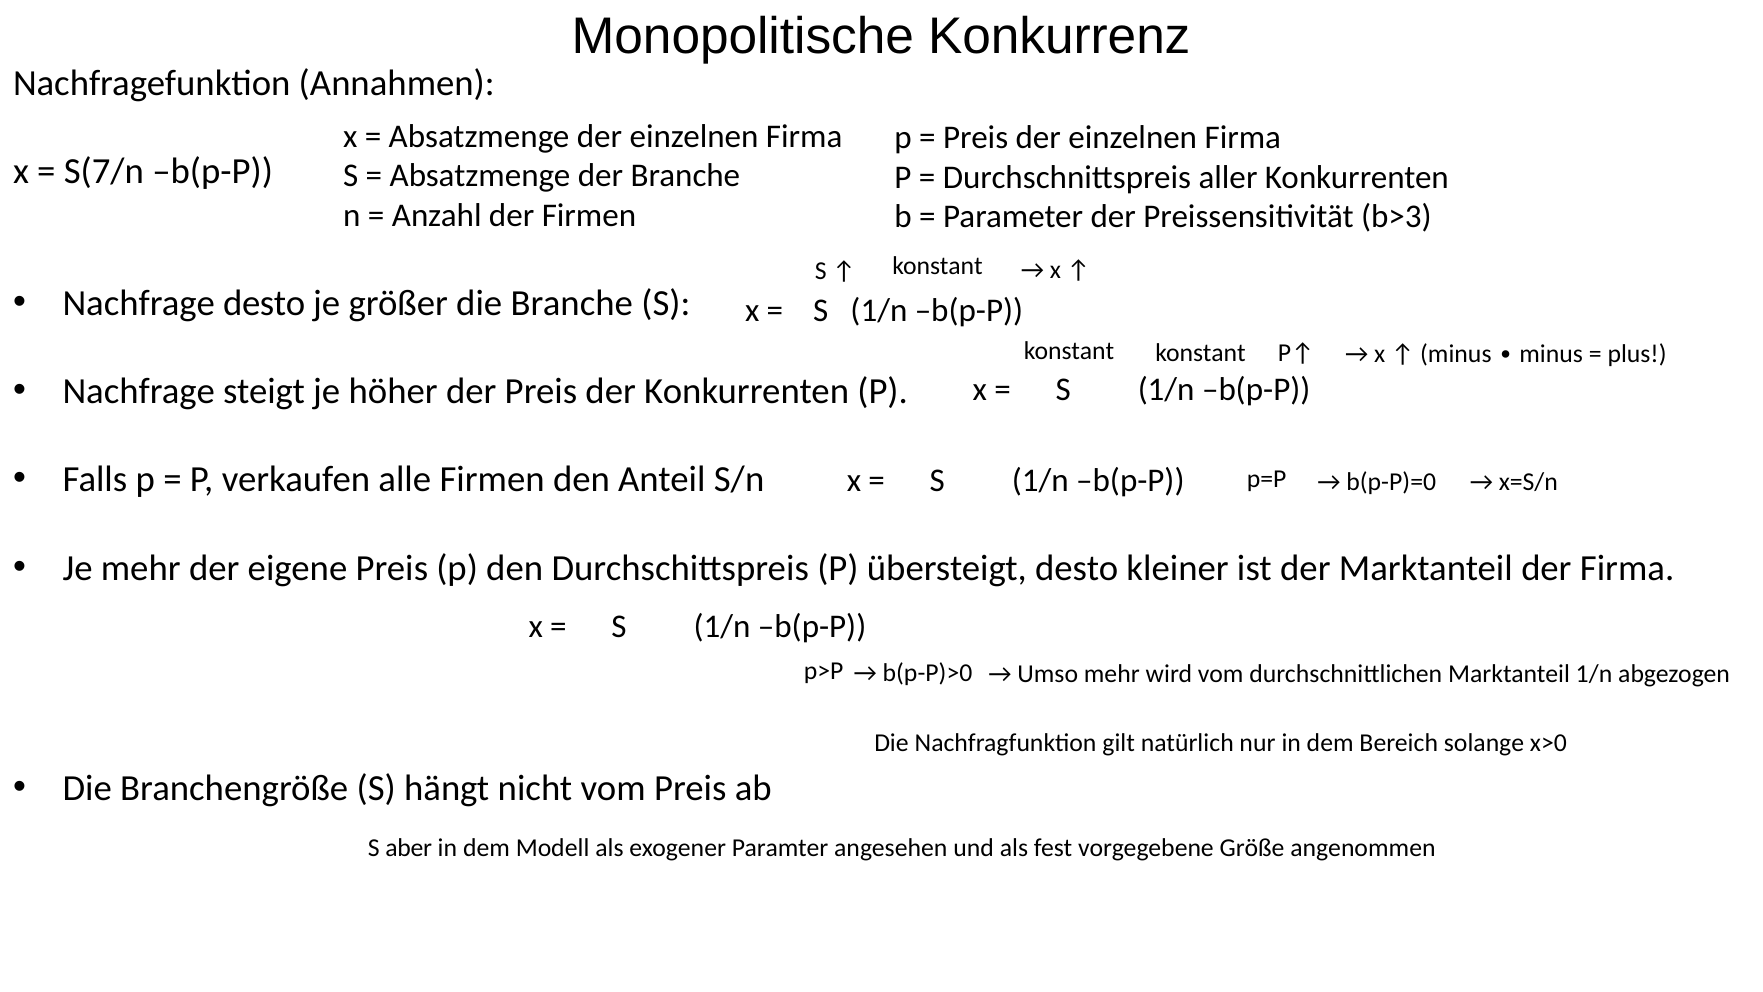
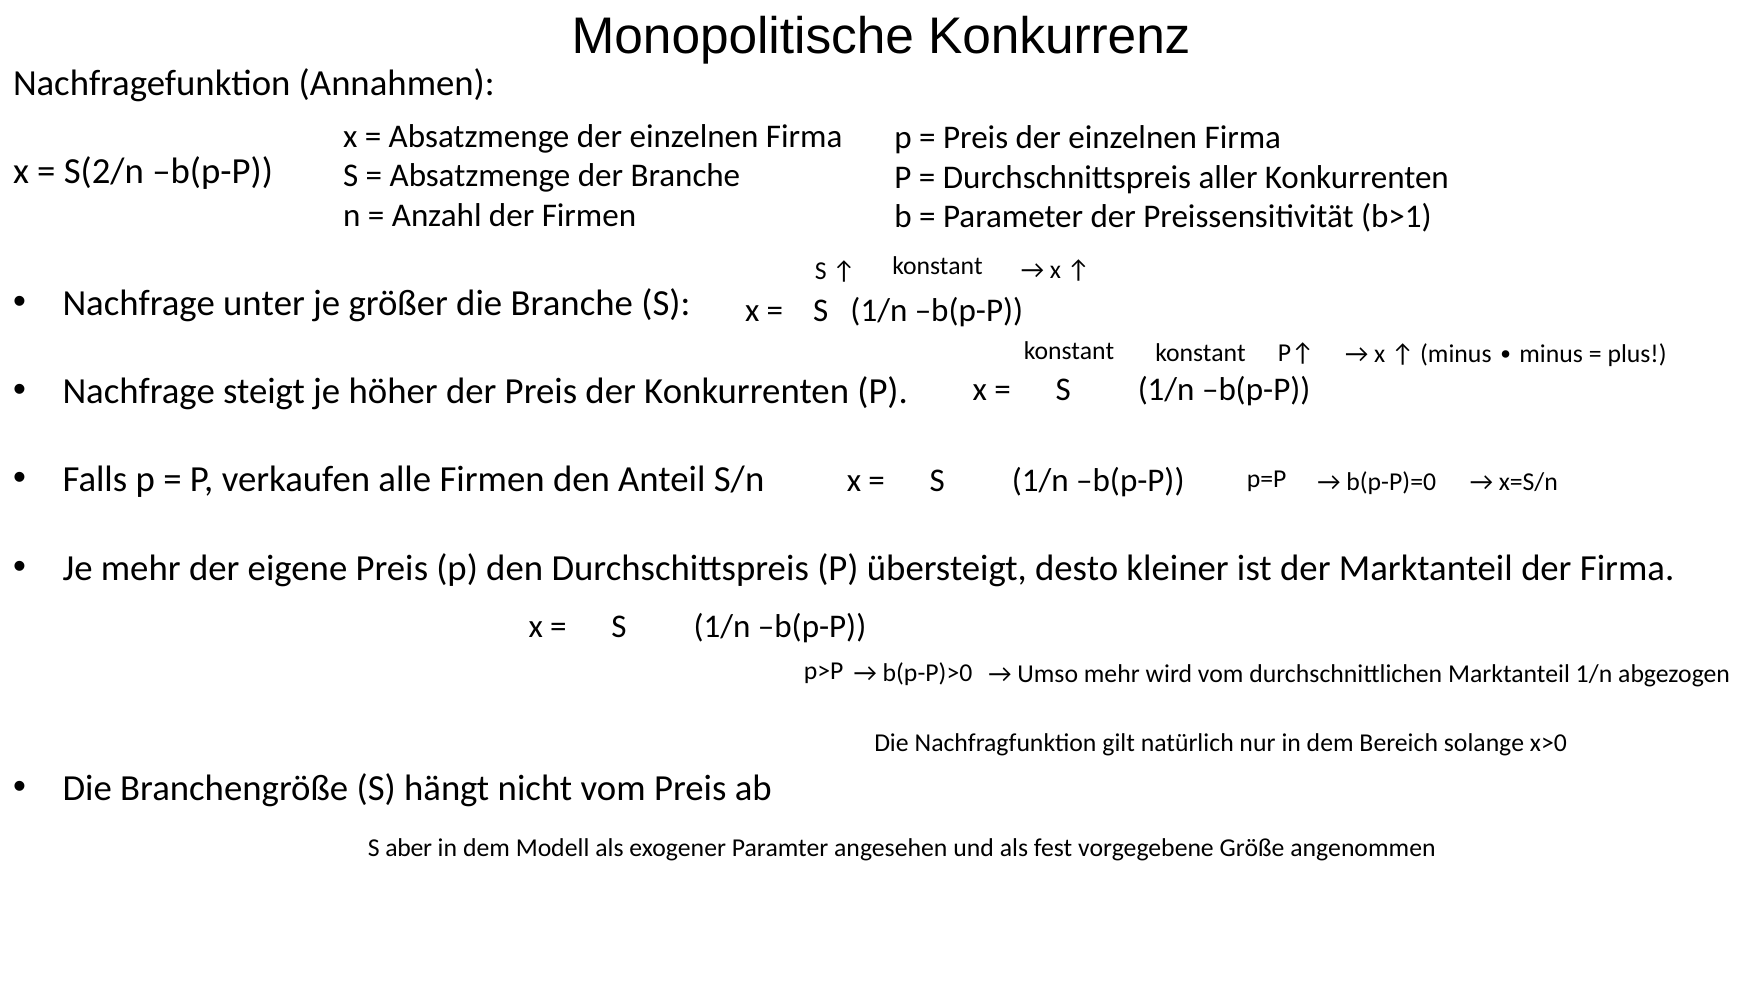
S(7/n: S(7/n -> S(2/n (104, 171)
b>3: b>3 -> b>1 (1396, 217)
Nachfrage desto: desto -> unter (264, 303)
